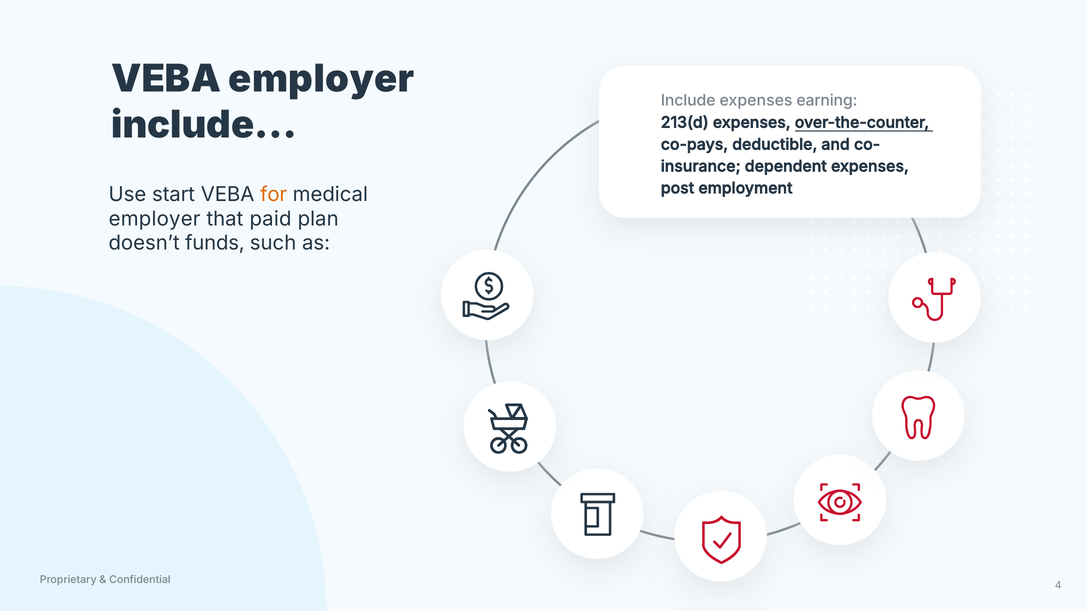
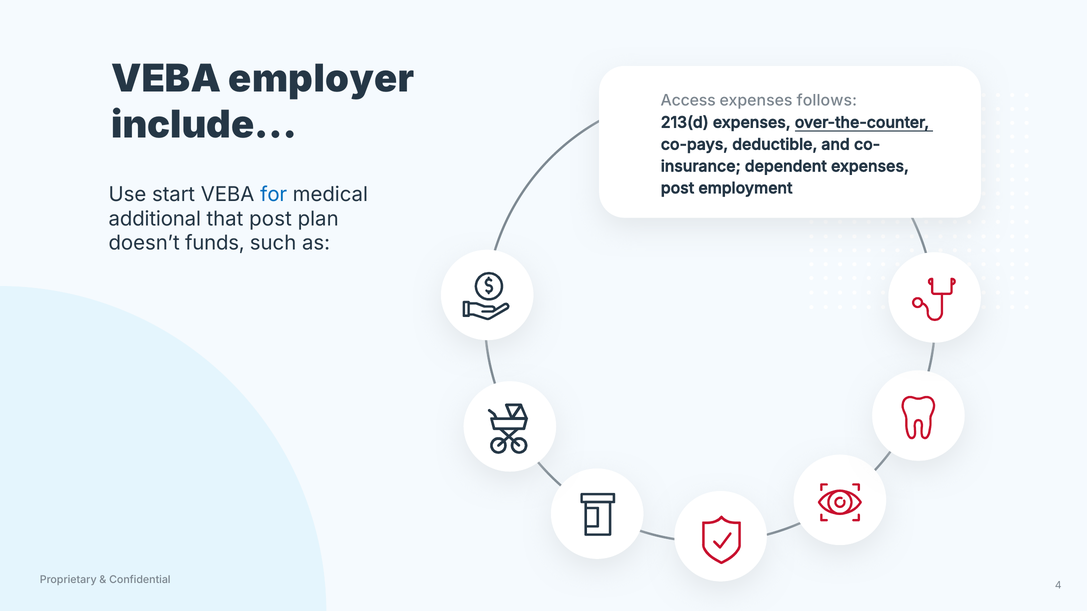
Include: Include -> Access (688, 101)
earning: earning -> follows (827, 101)
for colour: orange -> blue (274, 194)
employer: employer -> additional (155, 219)
that paid: paid -> post (271, 219)
